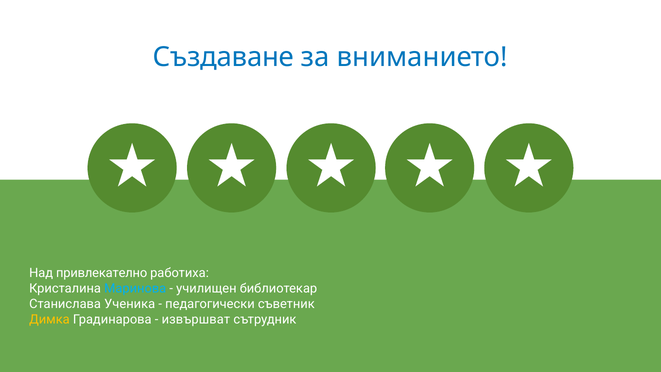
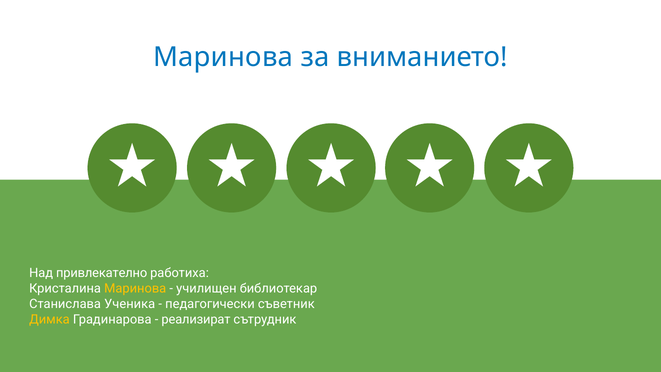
Създаване: Създаване -> Маринова (223, 57)
Маринова colour: light blue -> yellow (135, 288)
извършват: извършват -> реализират (196, 319)
